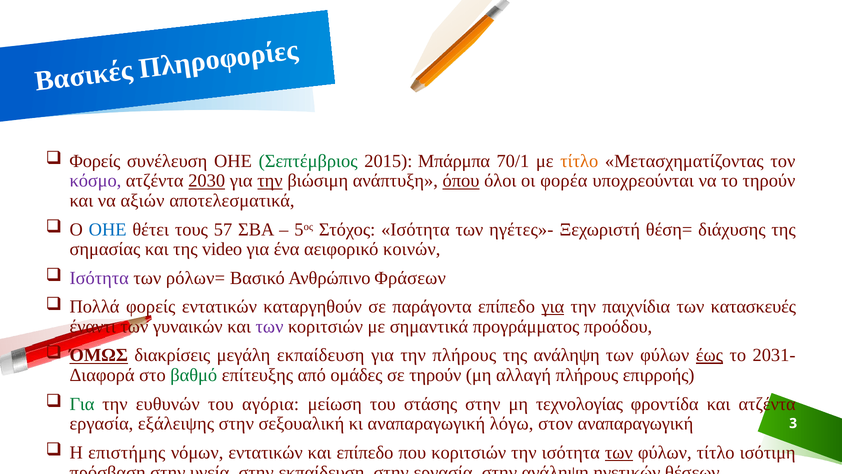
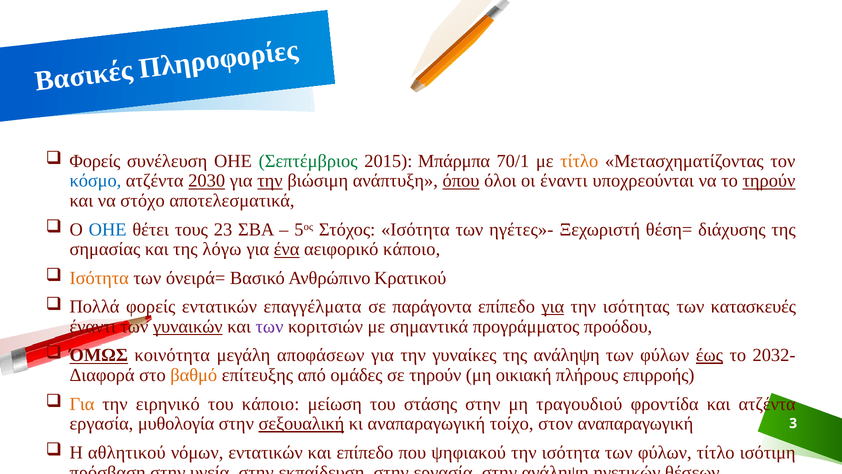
κόσμο colour: purple -> blue (95, 181)
οι φορέα: φορέα -> έναντι (564, 181)
τηρούν underline: none -> present (769, 181)
αξιών: αξιών -> στόχο (143, 201)
57: 57 -> 23 (223, 229)
video: video -> λόγω (222, 249)
ένα underline: none -> present (287, 249)
αειφορικό κοινών: κοινών -> κάποιο (412, 249)
Ισότητα colour: purple -> orange (99, 278)
ρόλων=: ρόλων= -> όνειρά= (196, 278)
Φράσεων: Φράσεων -> Κρατικού (410, 278)
καταργηθούν: καταργηθούν -> επαγγέλματα (313, 307)
παιχνίδια: παιχνίδια -> ισότητας (636, 307)
γυναικών underline: none -> present (188, 326)
διακρίσεις: διακρίσεις -> κοινότητα (172, 355)
μεγάλη εκπαίδευση: εκπαίδευση -> αποφάσεων (321, 355)
την πλήρους: πλήρους -> γυναίκες (464, 355)
2031-: 2031- -> 2032- (774, 355)
βαθμό colour: green -> orange (194, 375)
αλλαγή: αλλαγή -> οικιακή (524, 375)
Για colour: green -> orange (82, 404)
ευθυνών: ευθυνών -> ειρηνικό (168, 404)
του αγόρια: αγόρια -> κάποιο (271, 404)
τεχνολογίας: τεχνολογίας -> τραγουδιού (579, 404)
εξάλειψης: εξάλειψης -> μυθολογία (176, 424)
σεξουαλική underline: none -> present (301, 424)
λόγω: λόγω -> τοίχο (512, 424)
επιστήμης: επιστήμης -> αθλητικού (127, 452)
που κοριτσιών: κοριτσιών -> ψηφιακού (469, 452)
των underline: present -> none (619, 452)
